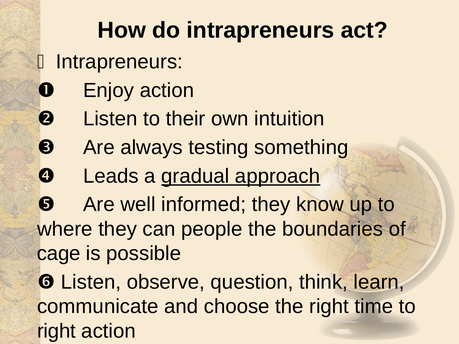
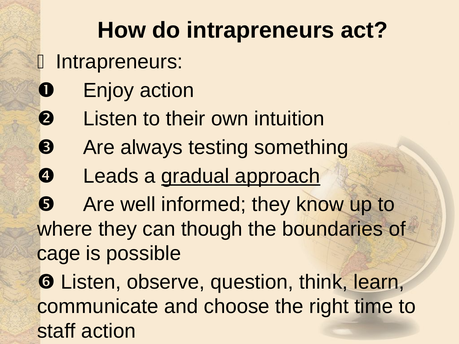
people: people -> though (212, 229)
right: right -> staff (56, 331)
